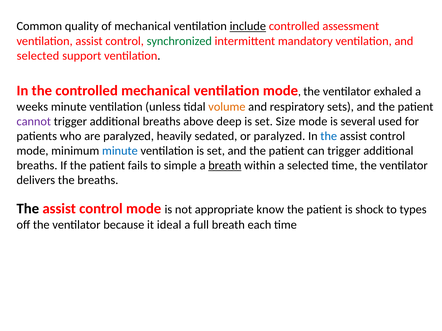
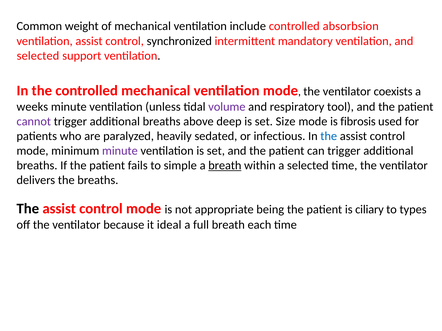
quality: quality -> weight (82, 26)
include underline: present -> none (248, 26)
assessment: assessment -> absorbsion (351, 26)
synchronized colour: green -> black (179, 41)
exhaled: exhaled -> coexists (393, 92)
volume colour: orange -> purple (227, 107)
sets: sets -> tool (340, 107)
several: several -> fibrosis (358, 122)
or paralyzed: paralyzed -> infectious (279, 136)
minute colour: blue -> purple (120, 151)
know: know -> being (270, 210)
shock: shock -> ciliary (369, 210)
